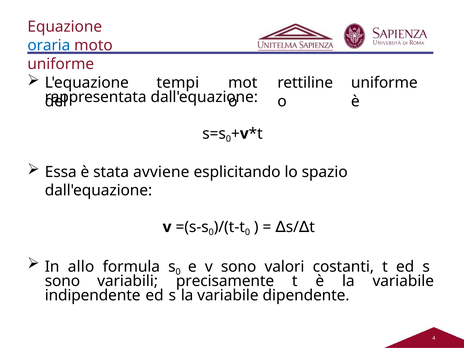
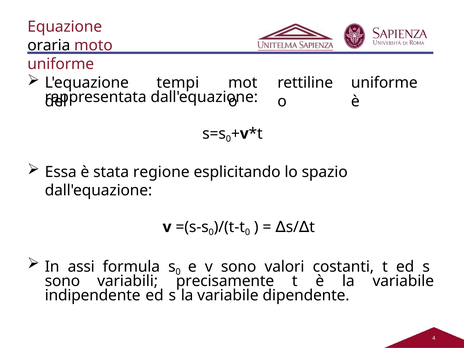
oraria colour: blue -> black (49, 45)
avviene: avviene -> regione (161, 172)
allo: allo -> assi (81, 267)
